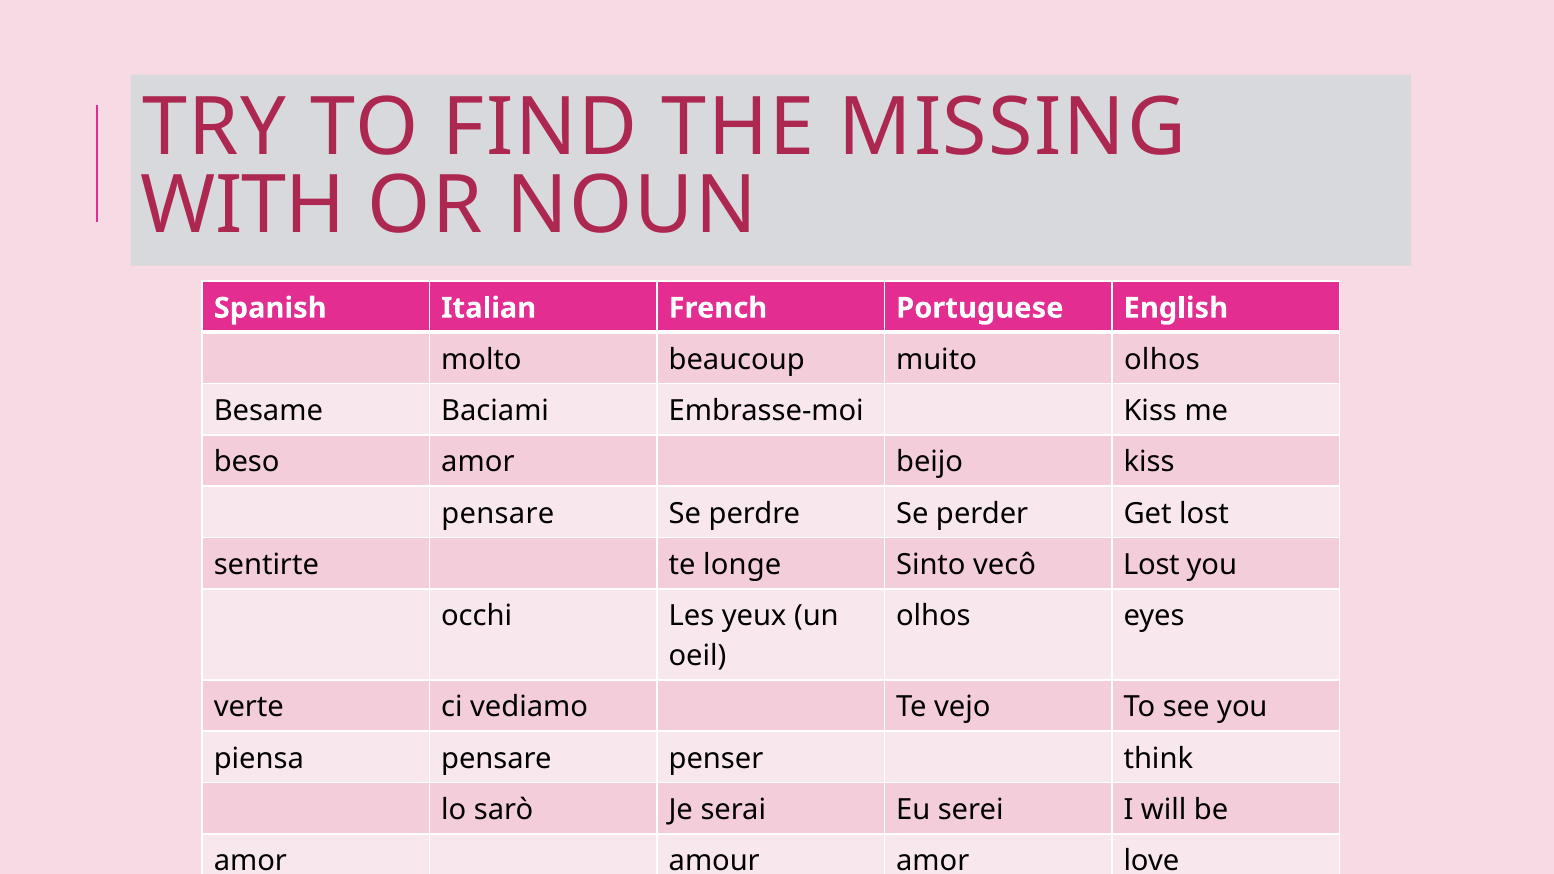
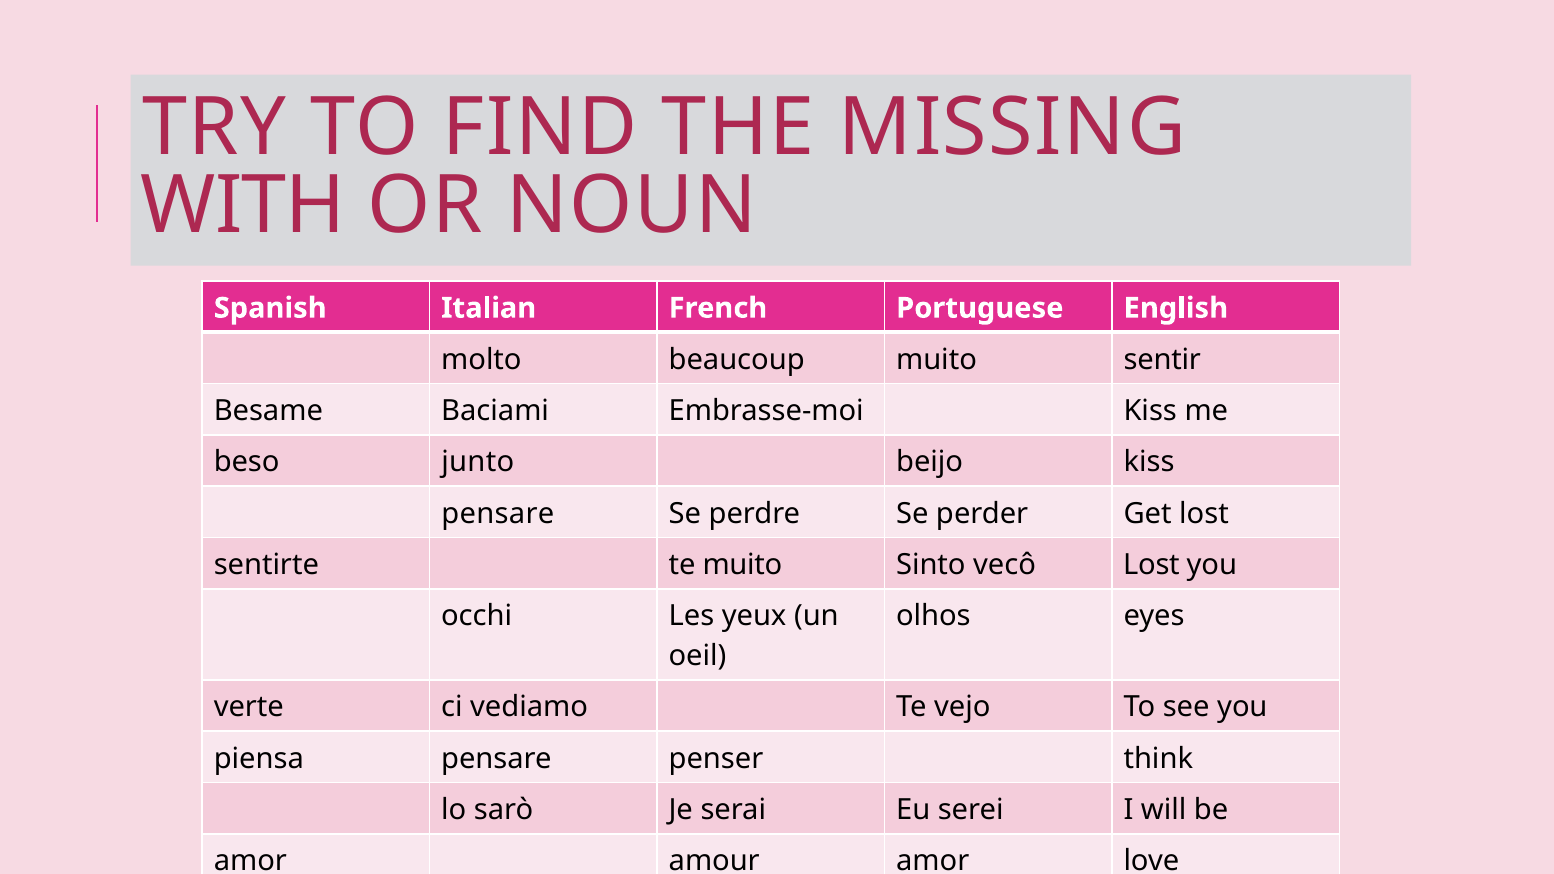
muito olhos: olhos -> sentir (1162, 359)
beso amor: amor -> junto (478, 462)
te longe: longe -> muito (742, 565)
